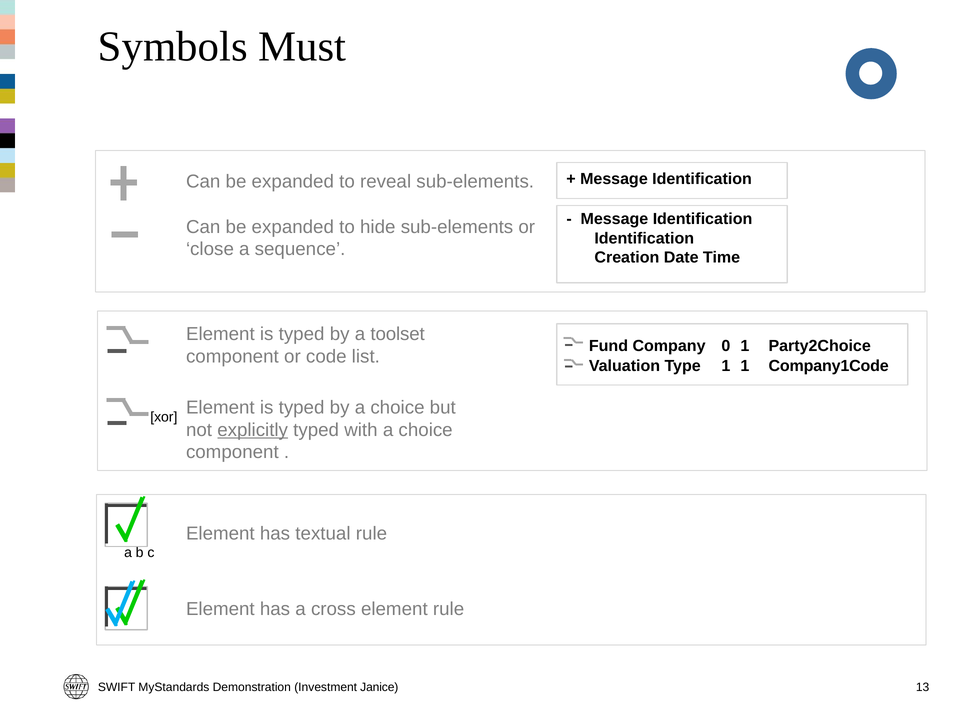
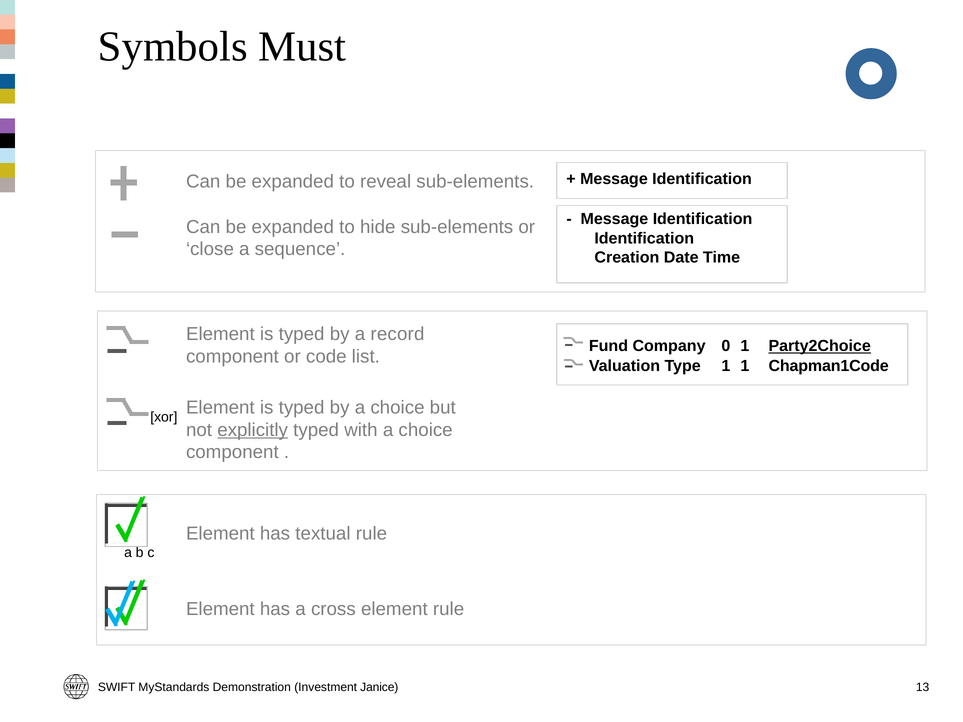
toolset: toolset -> record (397, 334)
Party2Choice underline: none -> present (820, 346)
Company1Code: Company1Code -> Chapman1Code (829, 366)
